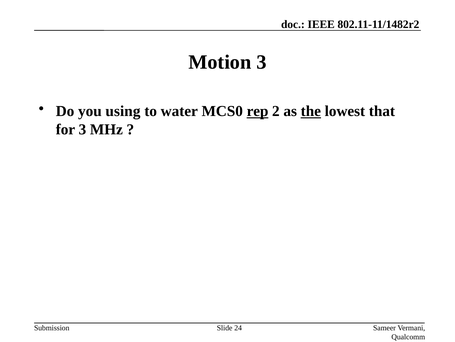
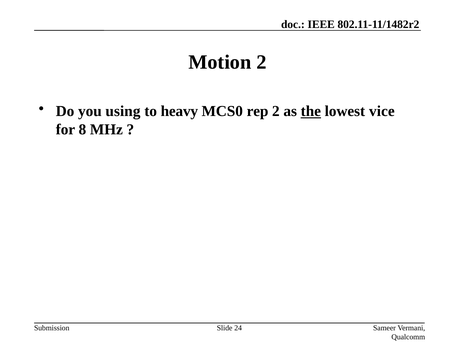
Motion 3: 3 -> 2 (261, 62)
water: water -> heavy (179, 111)
rep underline: present -> none (258, 111)
that: that -> vice (382, 111)
for 3: 3 -> 8 (82, 129)
